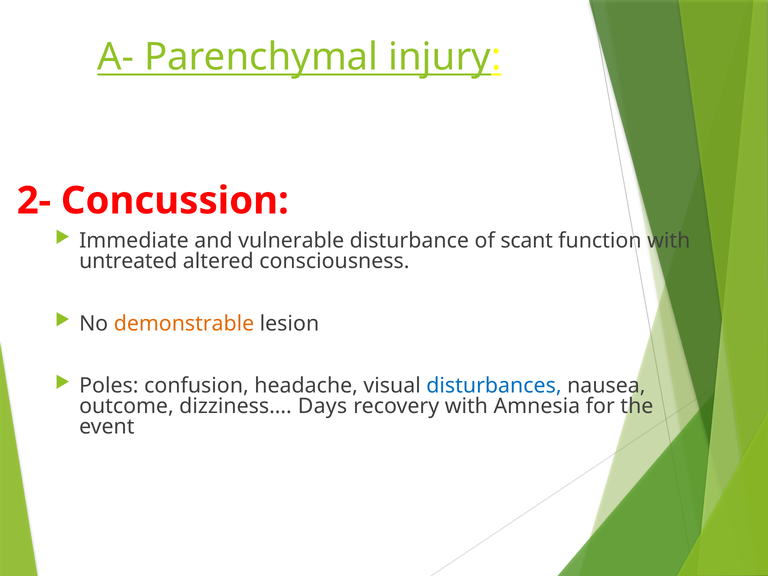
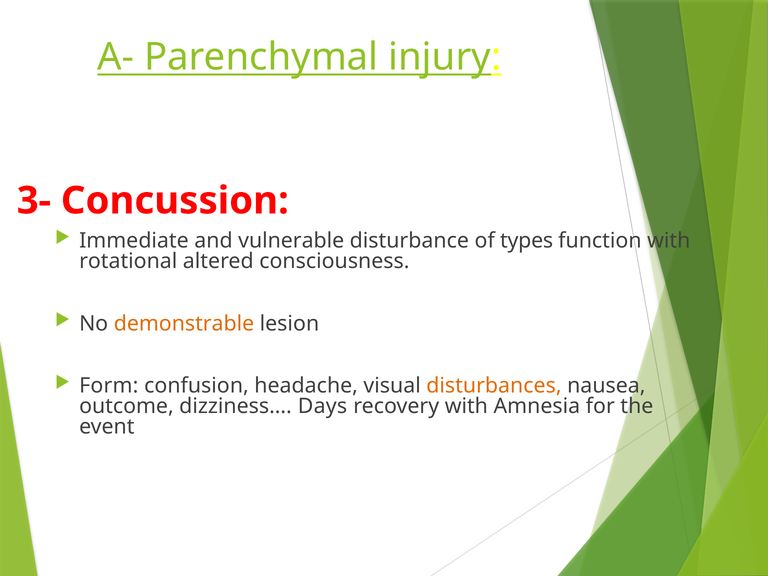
2-: 2- -> 3- (34, 201)
scant: scant -> types (527, 241)
untreated: untreated -> rotational (128, 261)
Poles: Poles -> Form (109, 386)
disturbances colour: blue -> orange (494, 386)
